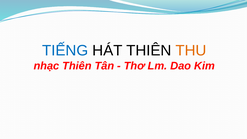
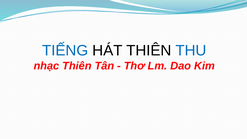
THU colour: orange -> blue (191, 50)
